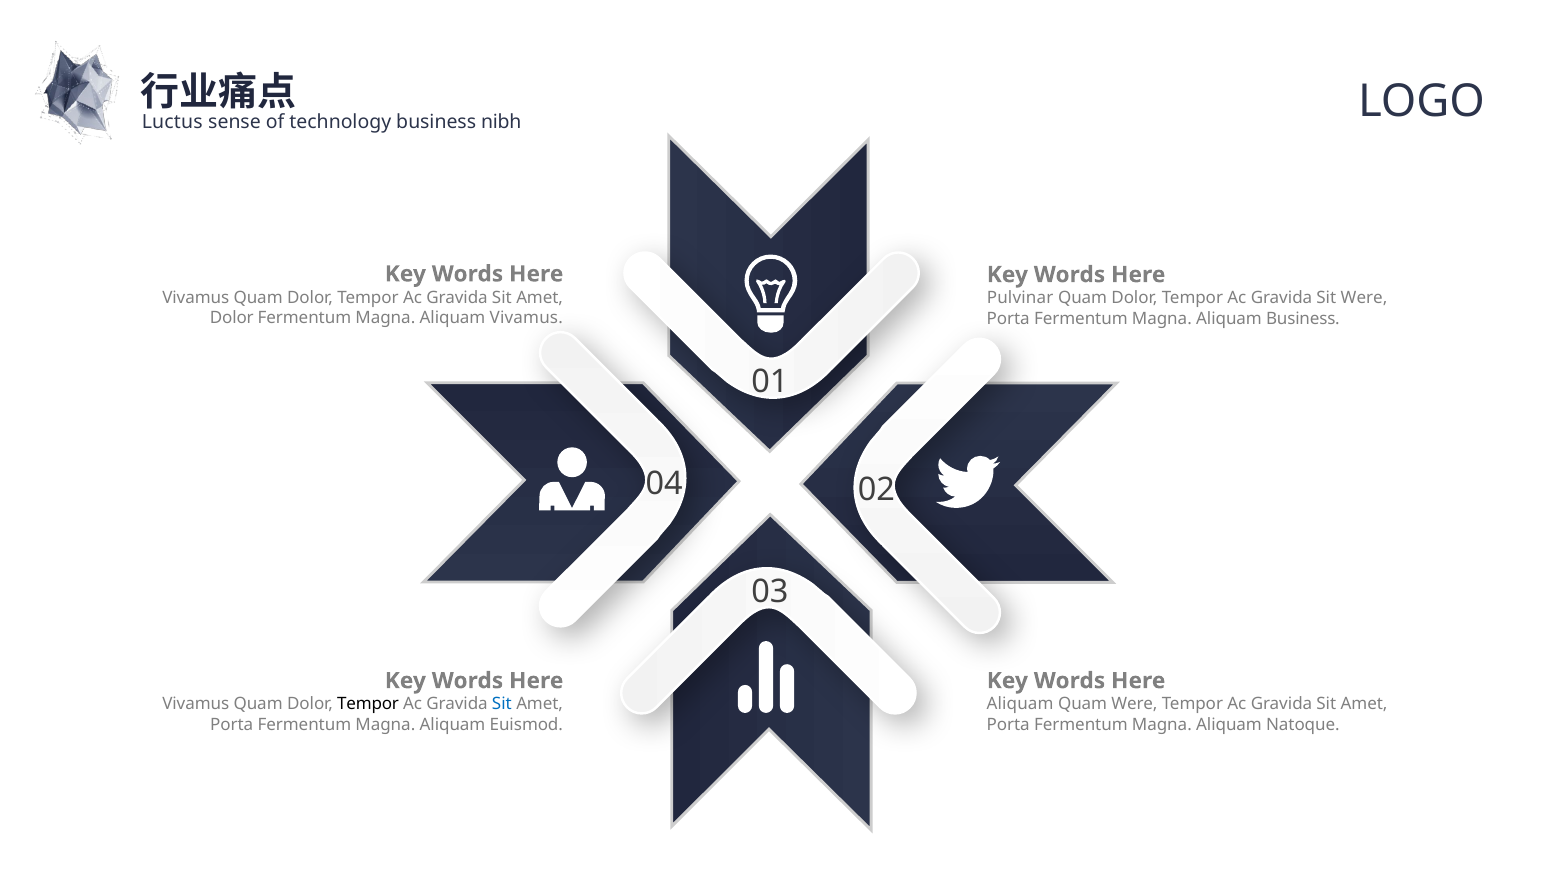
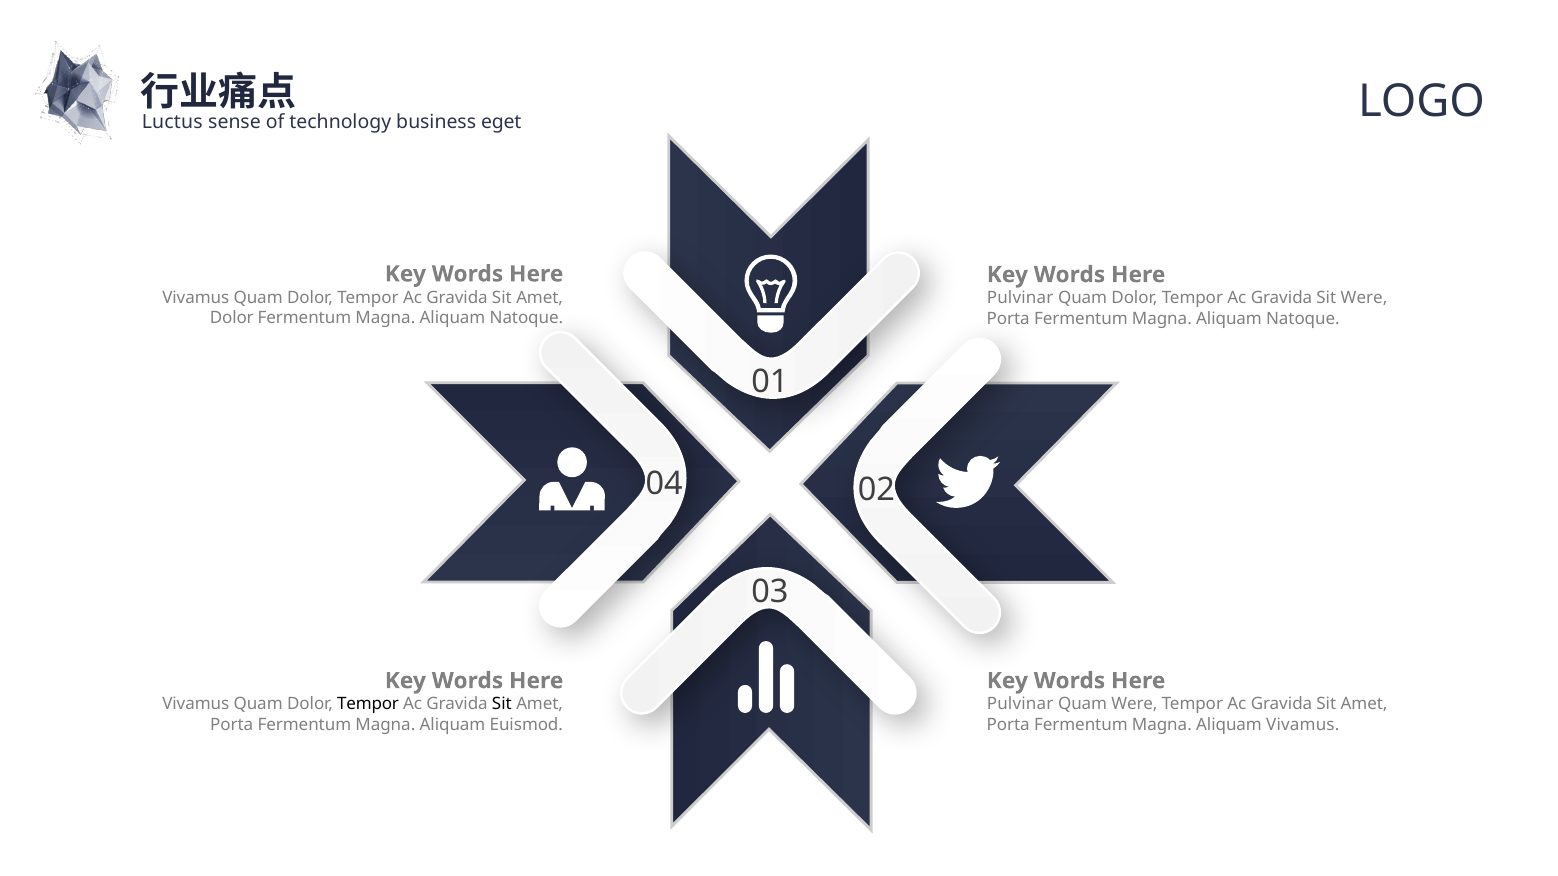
nibh: nibh -> eget (501, 123)
Vivamus: Vivamus -> Natoque (526, 318)
Business: Business -> Natoque (1303, 319)
Sit colour: blue -> black (502, 704)
Aliquam: Aliquam -> Pulvinar (1020, 704)
Aliquam Natoque: Natoque -> Vivamus (1303, 725)
